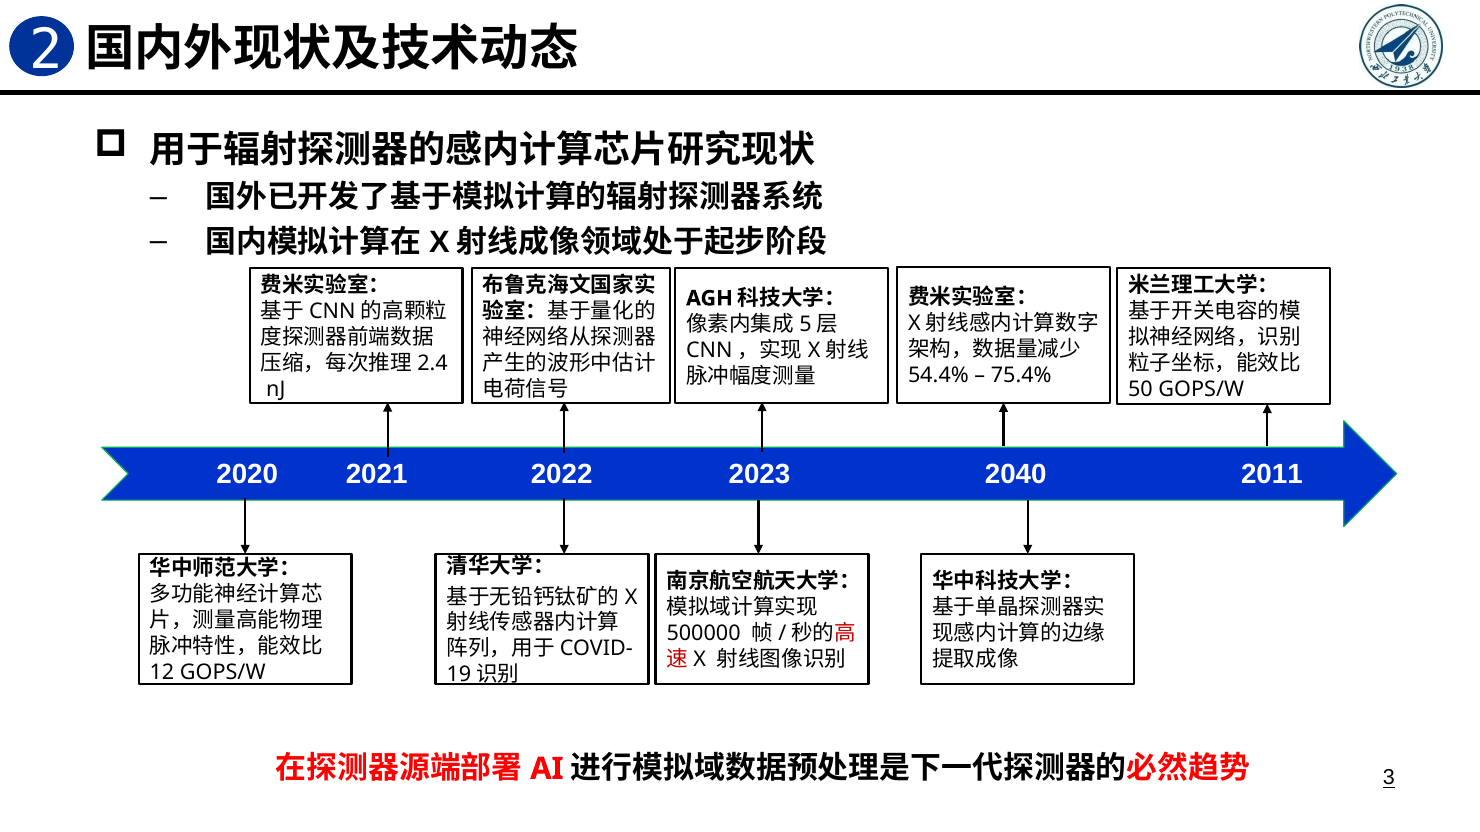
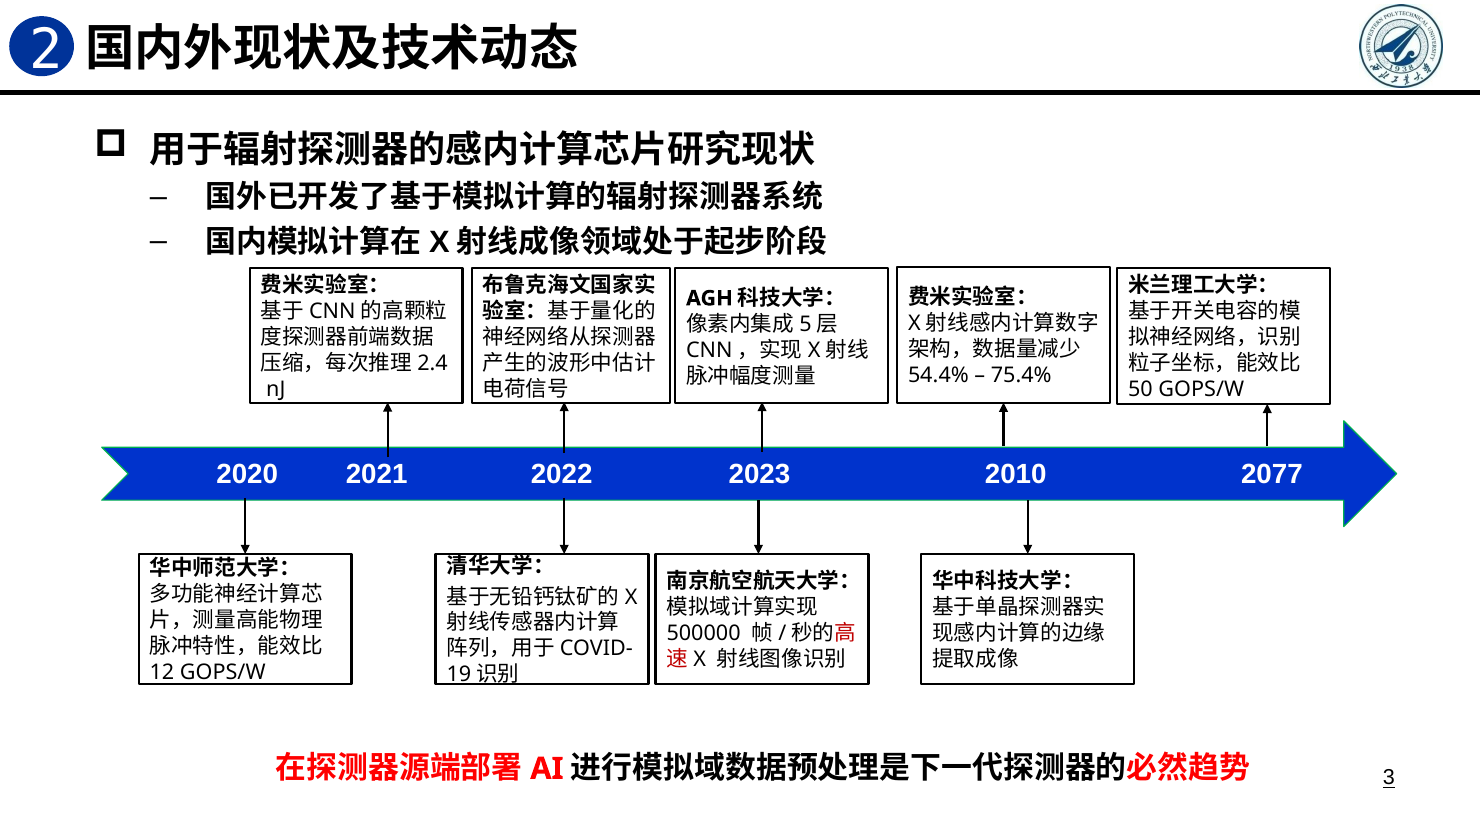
2040: 2040 -> 2010 (1016, 475)
2011: 2011 -> 2077 (1272, 475)
